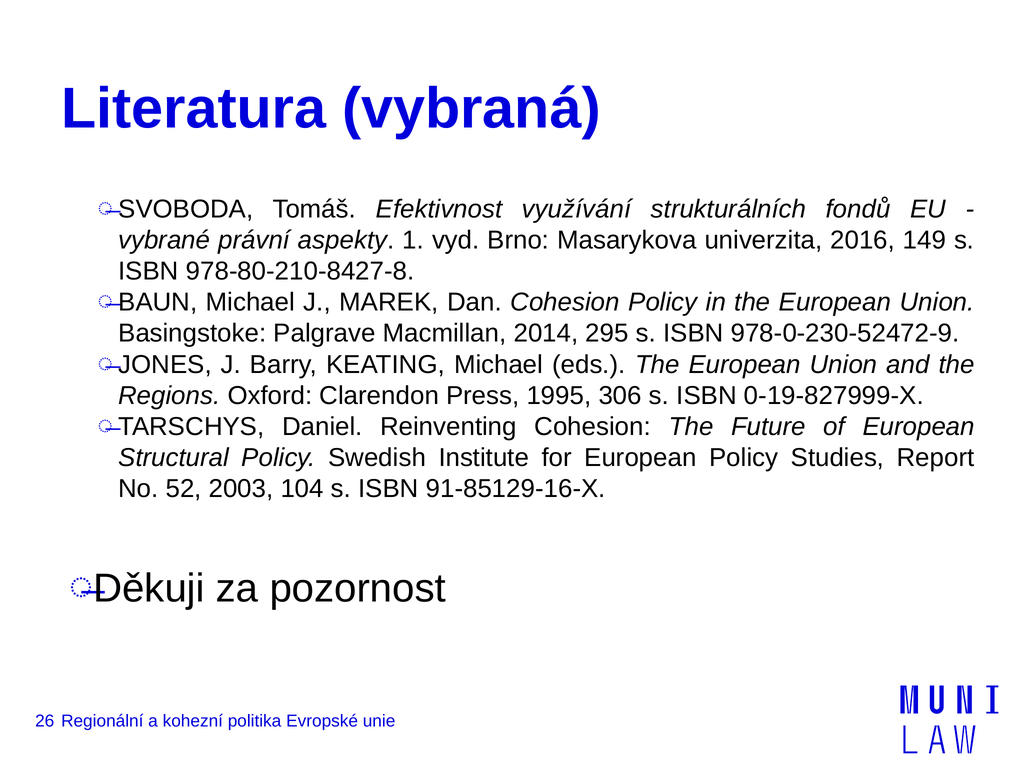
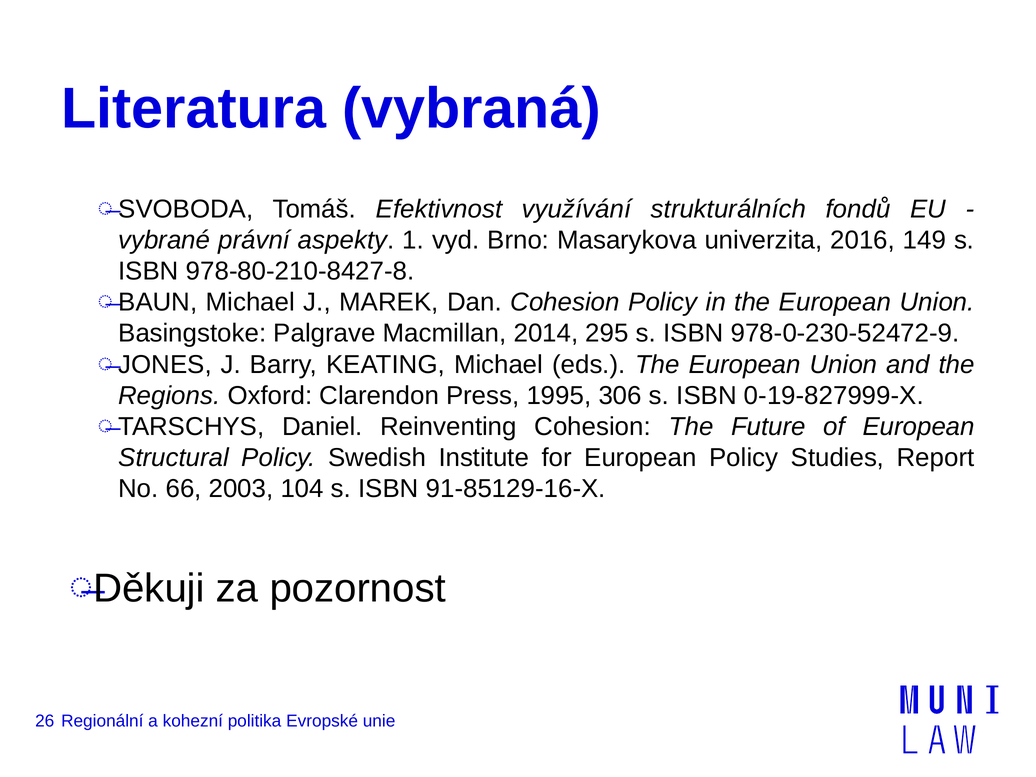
52: 52 -> 66 (184, 489)
